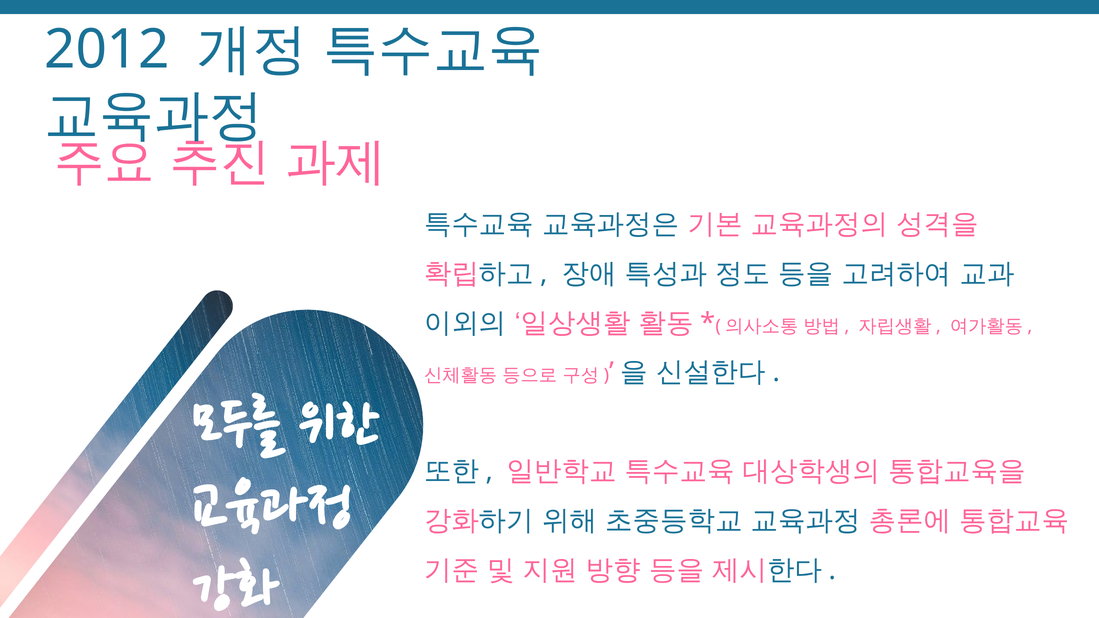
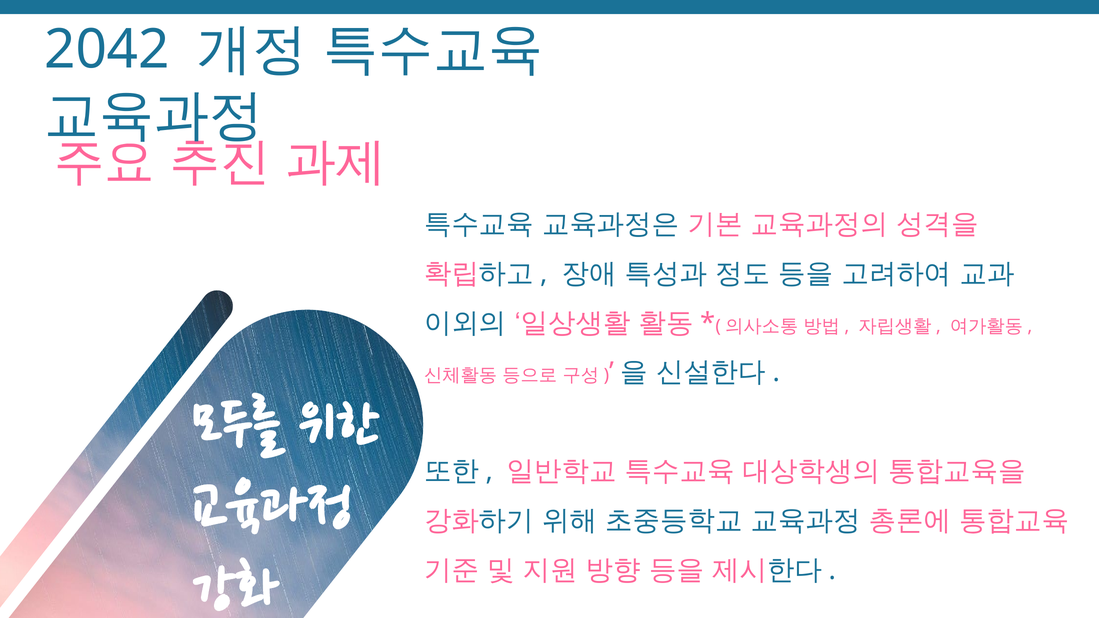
2012: 2012 -> 2042 (107, 50)
